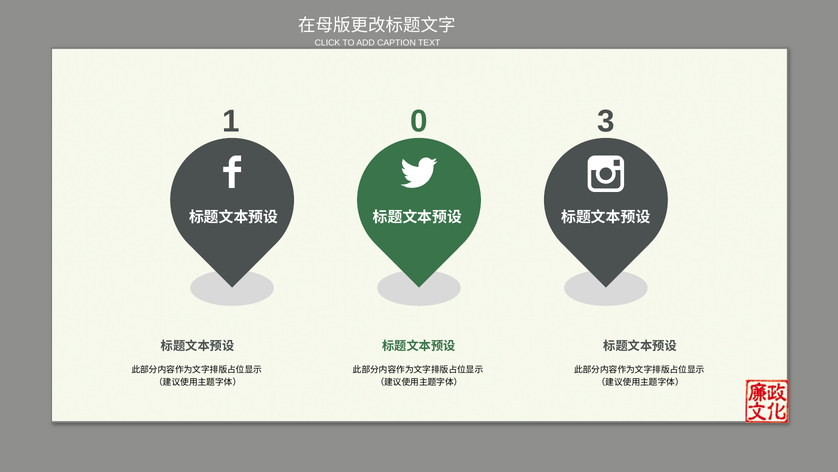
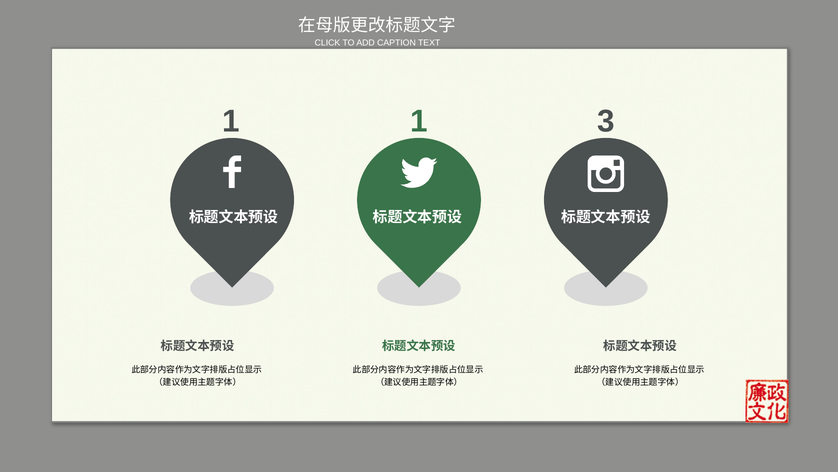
1 0: 0 -> 1 (419, 121)
